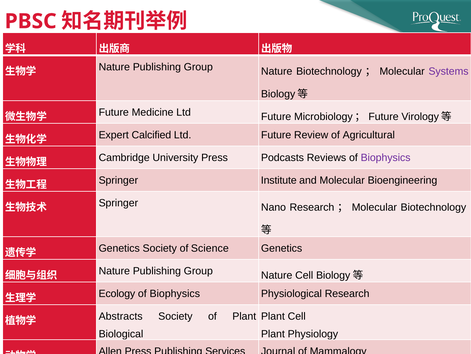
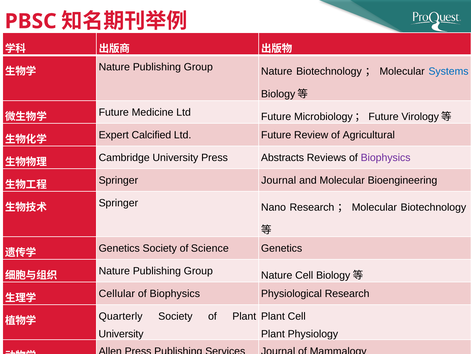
Systems colour: purple -> blue (449, 71)
Podcasts: Podcasts -> Abstracts (283, 157)
Springer Institute: Institute -> Journal (279, 180)
Ecology: Ecology -> Cellular (117, 293)
Abstracts: Abstracts -> Quarterly (121, 316)
Biological: Biological -> University (121, 333)
